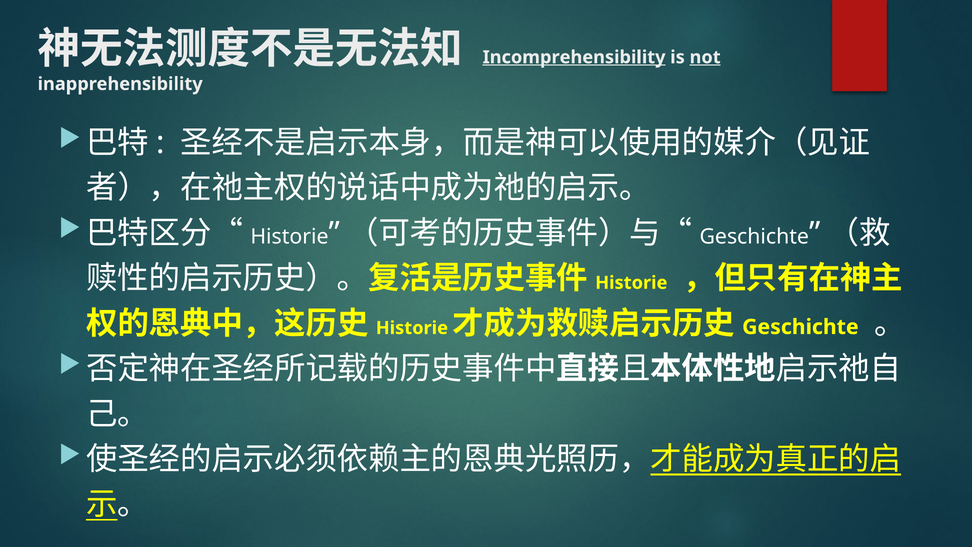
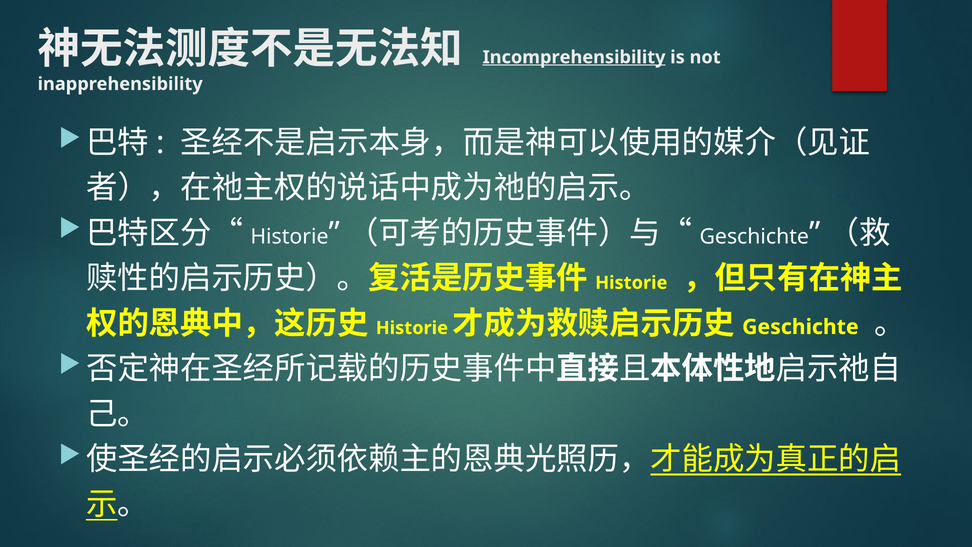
not underline: present -> none (705, 57)
